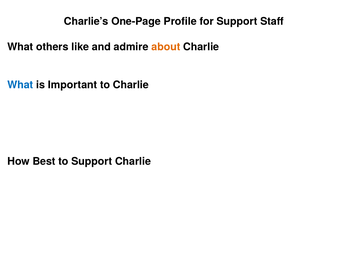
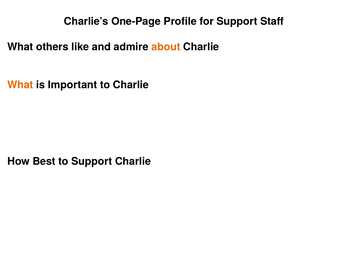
What colour: blue -> orange (20, 85)
